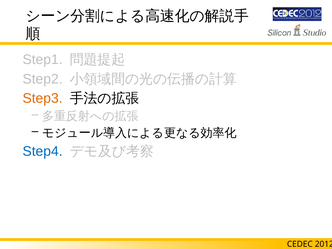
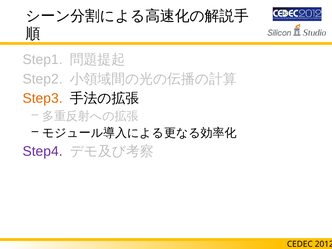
Step4 colour: blue -> purple (43, 151)
